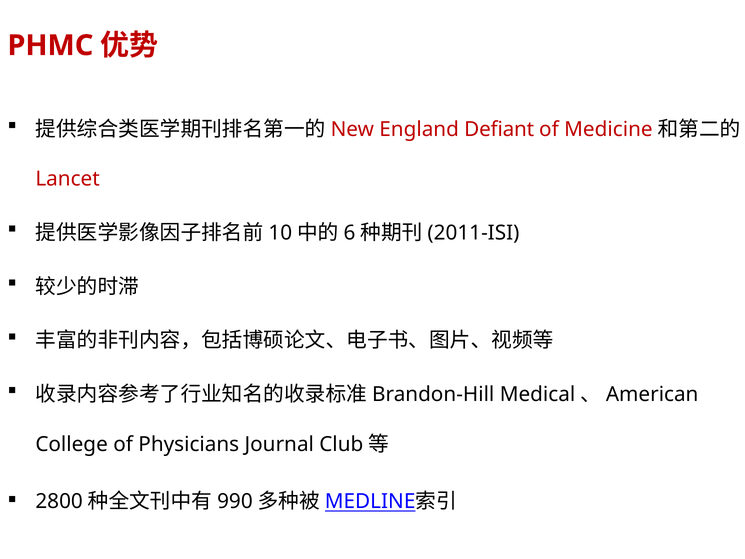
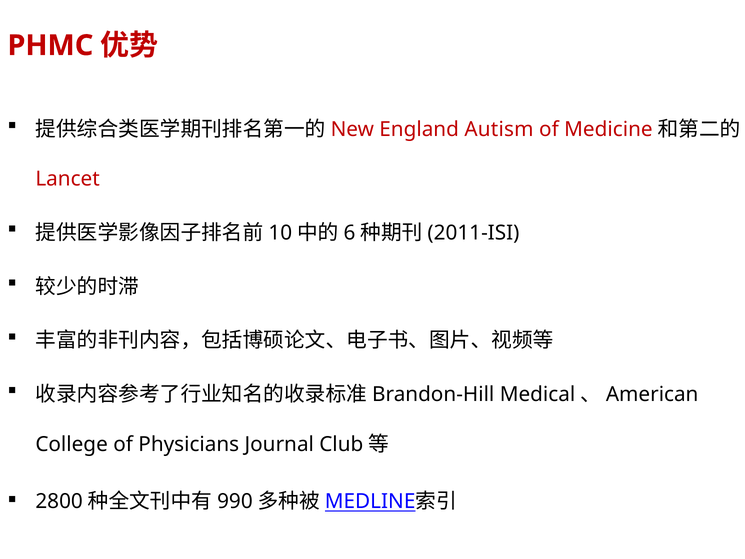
Defiant: Defiant -> Autism (499, 129)
